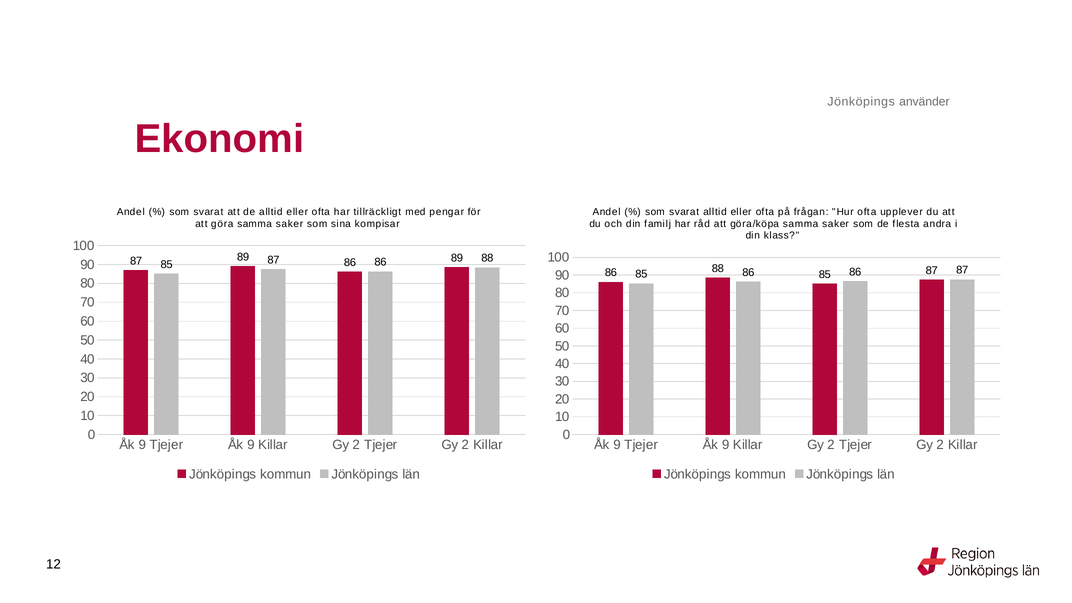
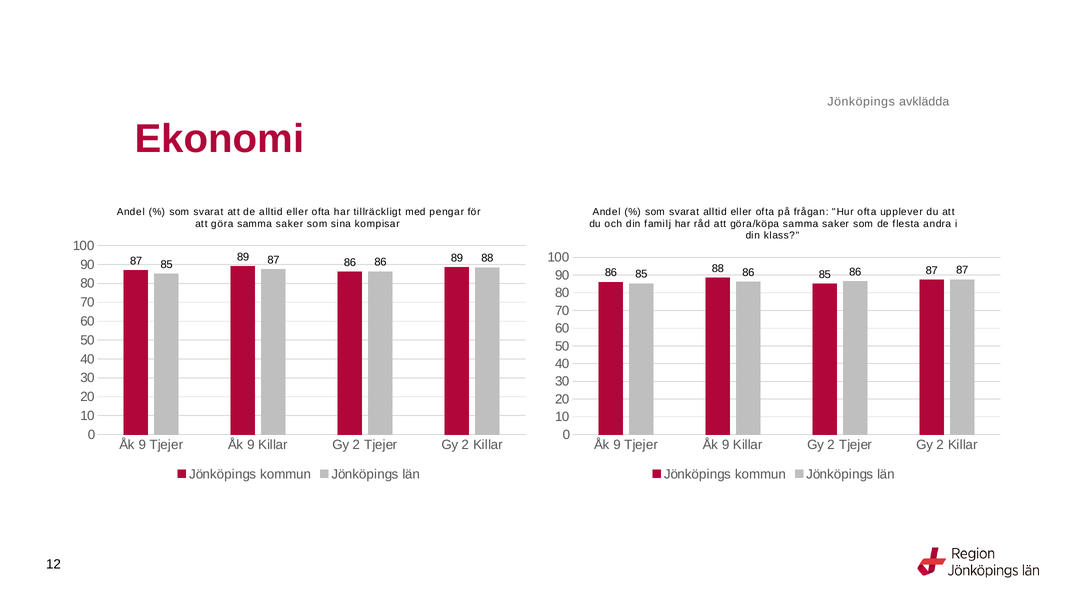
använder: använder -> avklädda (924, 102)
